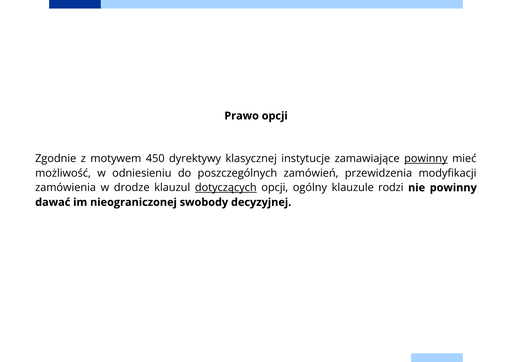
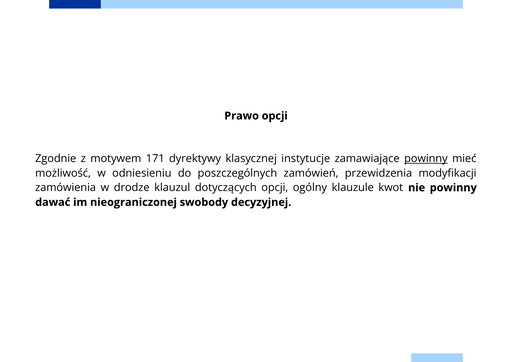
450: 450 -> 171 (155, 158)
dotyczących underline: present -> none (226, 188)
rodzi: rodzi -> kwot (391, 188)
